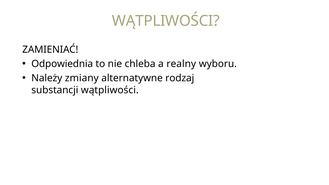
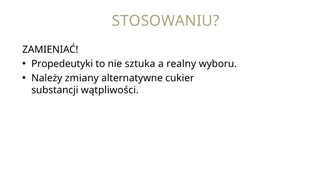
WĄTPLIWOŚCI: WĄTPLIWOŚCI -> STOSOWANIU (166, 21)
Odpowiednia: Odpowiednia -> Propedeutyki (62, 64)
chleba: chleba -> sztuka (140, 64)
rodzaj: rodzaj -> cukier (180, 78)
